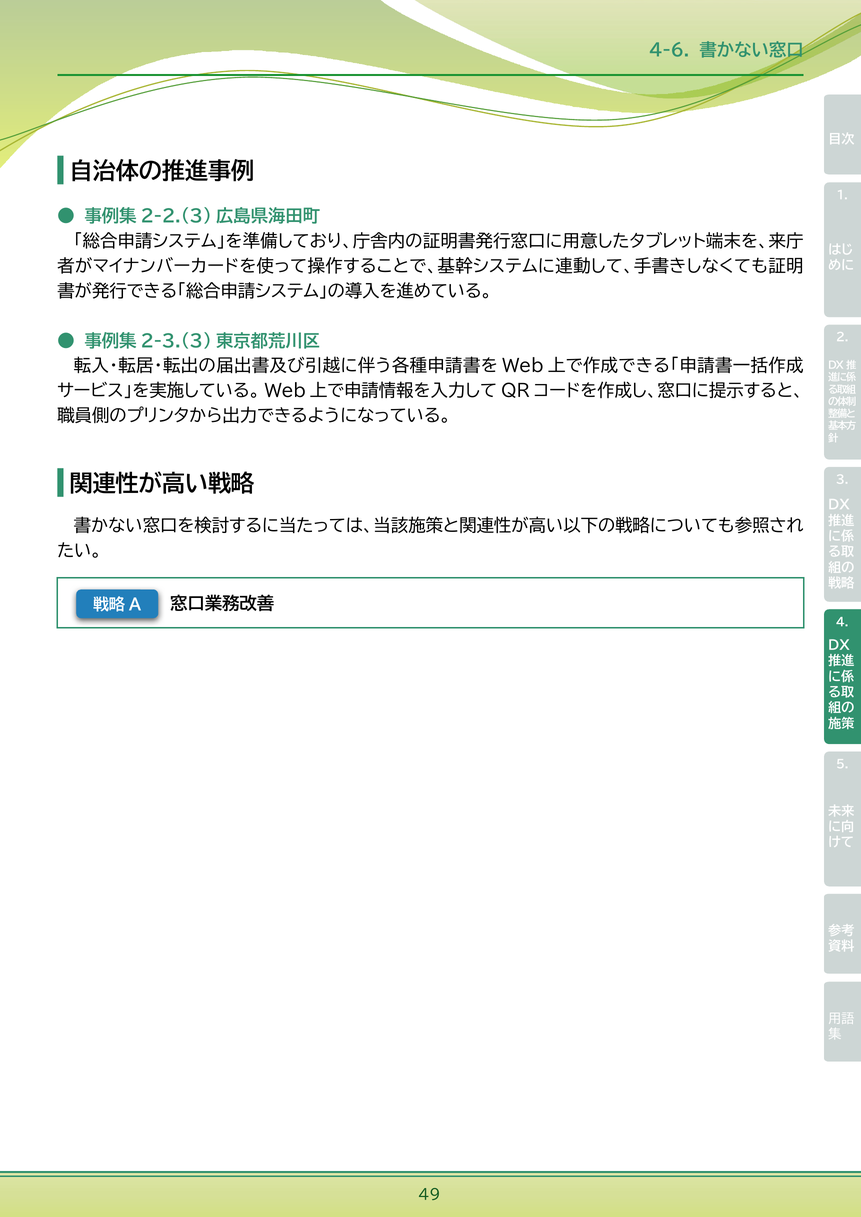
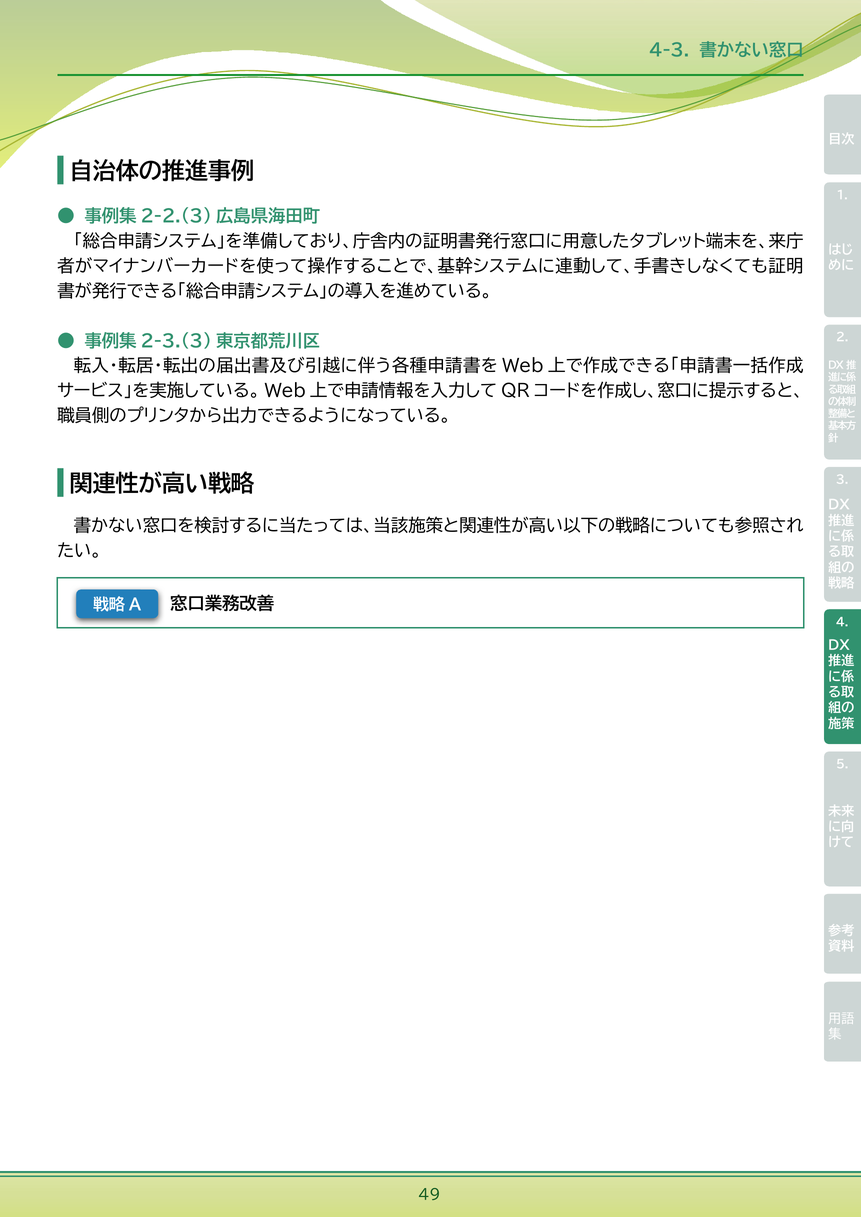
4-6: 4-6 -> 4-3 (669, 51)
